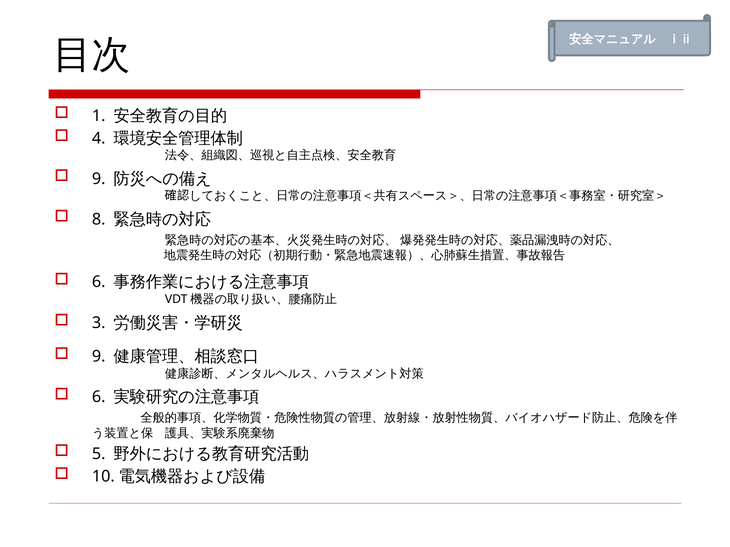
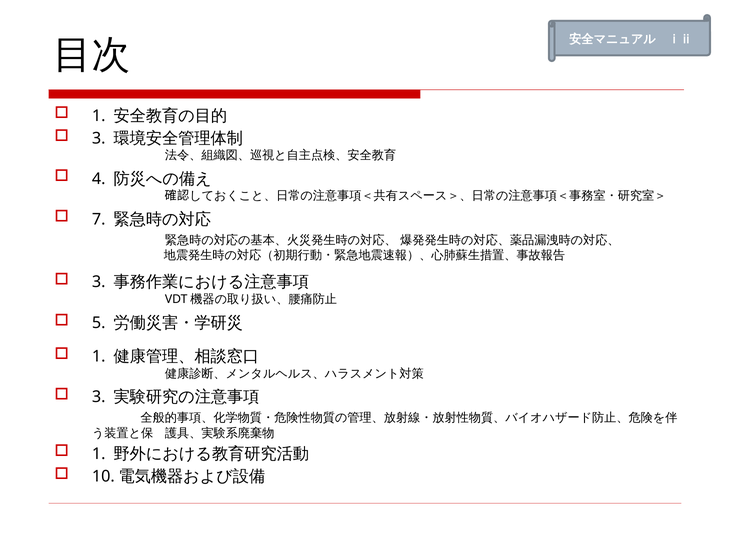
4: 4 -> 3 (99, 138)
9: 9 -> 4 (99, 179)
8: 8 -> 7 (99, 220)
6: 6 -> 3 (99, 282)
3: 3 -> 5 (99, 323)
9: 9 -> 1 (99, 357)
6: 6 -> 3 (99, 397)
5: 5 -> 1 (99, 454)
